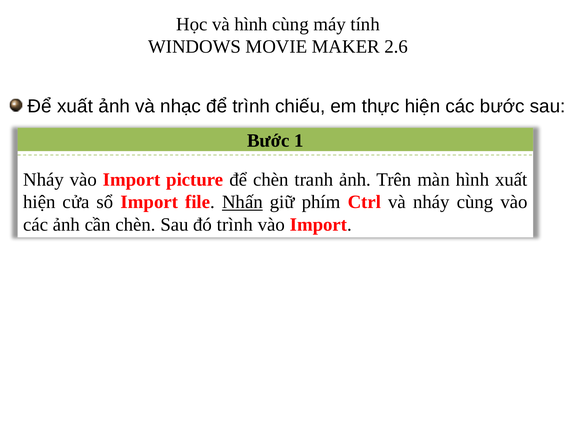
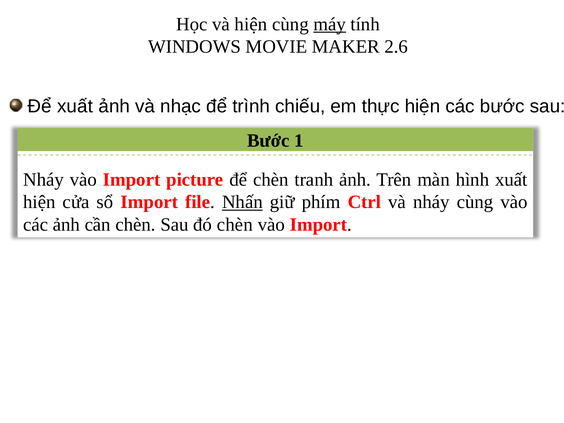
và hình: hình -> hiện (251, 24)
máy underline: none -> present (330, 24)
đó trình: trình -> chèn (235, 225)
